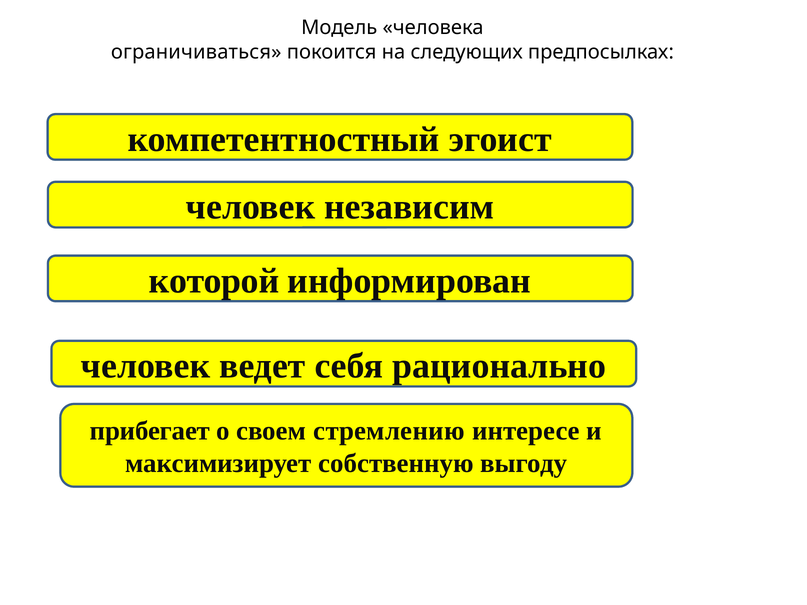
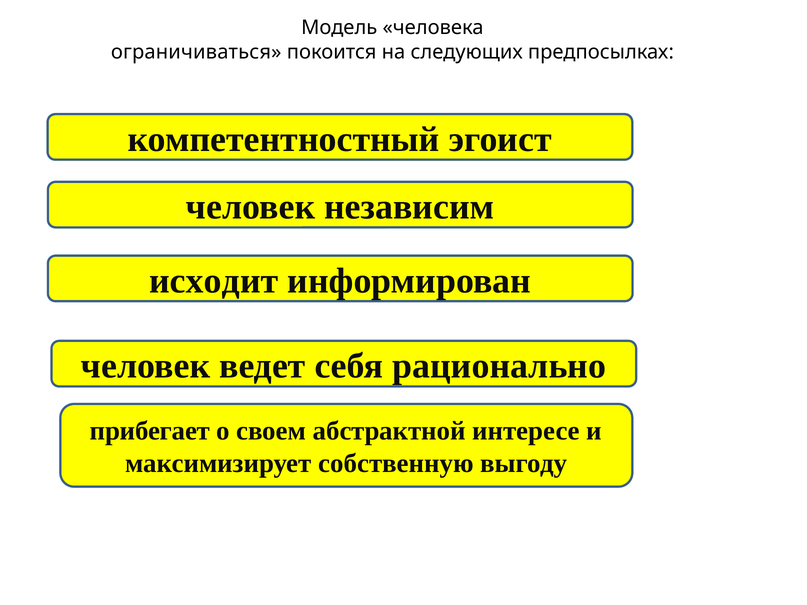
которой: которой -> исходит (214, 281)
стремлению: стремлению -> абстрактной (389, 431)
